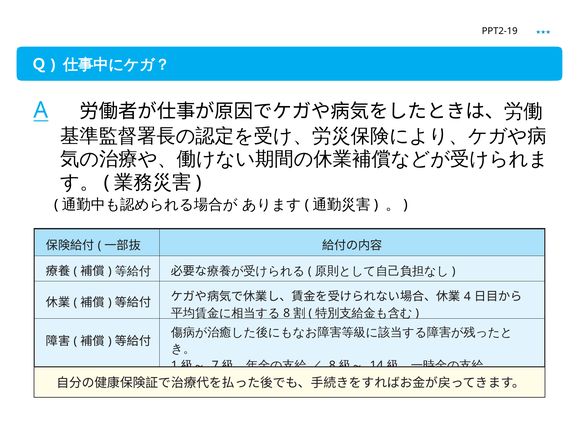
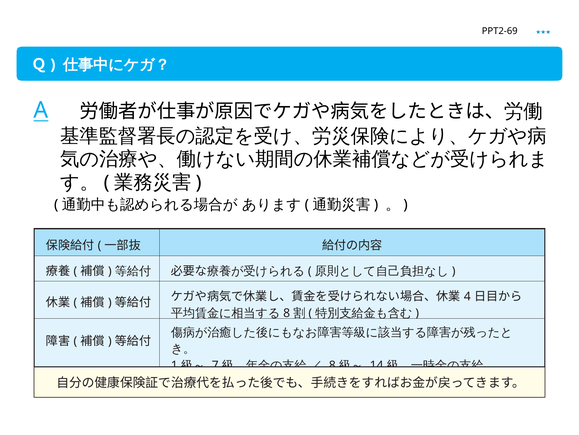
PPT2-19: PPT2-19 -> PPT2-69 (500, 31)
